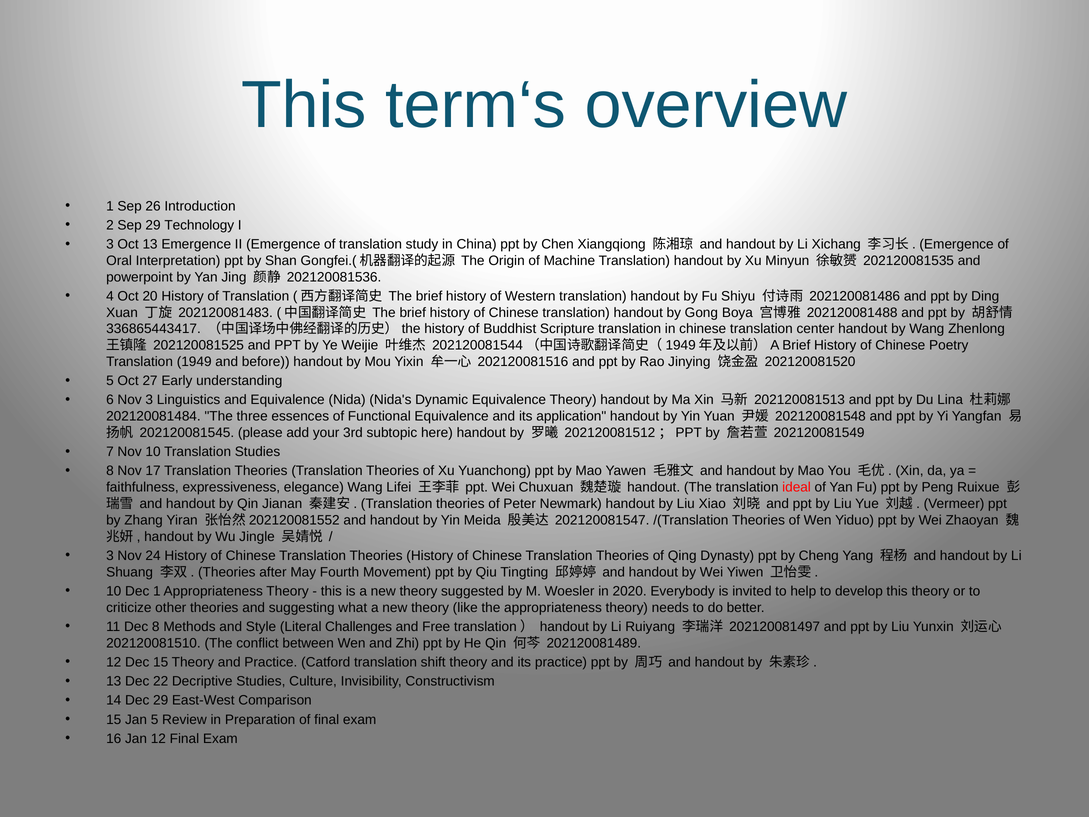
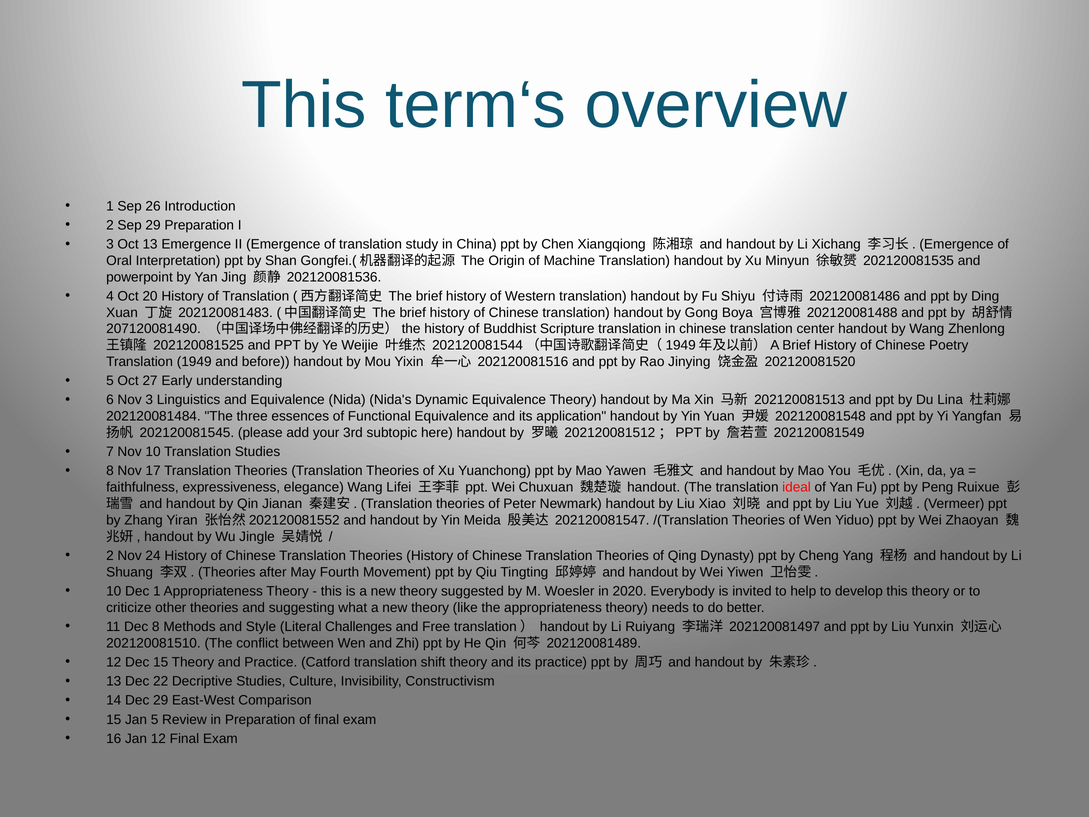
29 Technology: Technology -> Preparation (199, 225)
336865443417: 336865443417 -> 207120081490 (153, 329)
3: 3 -> 2 (110, 555)
